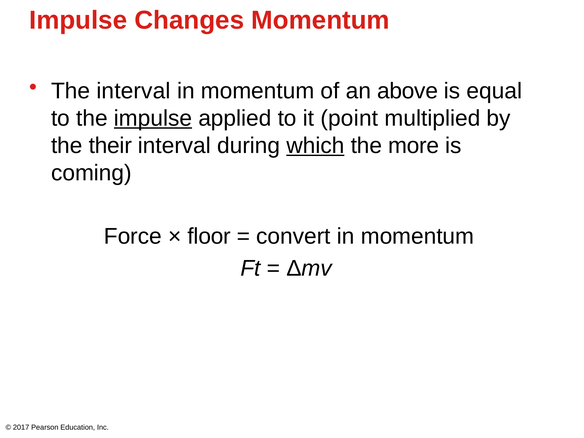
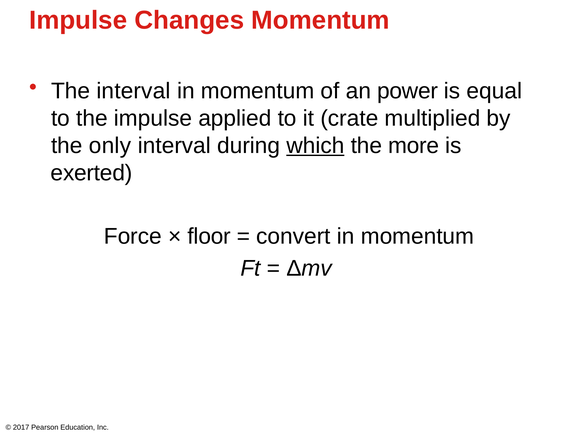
above: above -> power (408, 91)
impulse underline: present -> none (153, 118)
point: point -> crate (349, 118)
their: their -> only (110, 146)
coming: coming -> exerted (91, 173)
